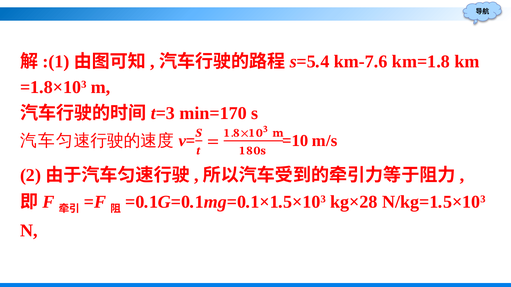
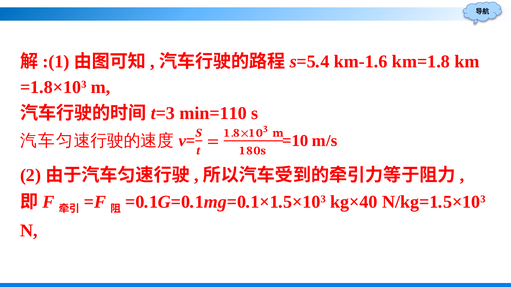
km-7.6: km-7.6 -> km-1.6 (361, 62)
min=170: min=170 -> min=110 (213, 113)
kg×28: kg×28 -> kg×40 (354, 202)
